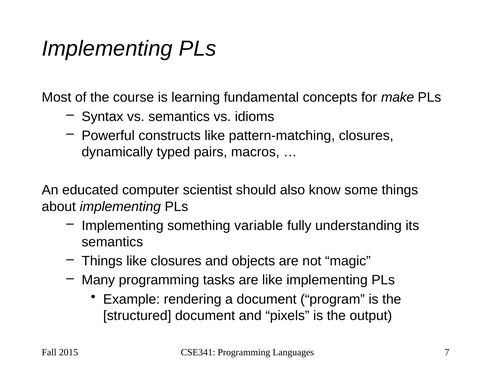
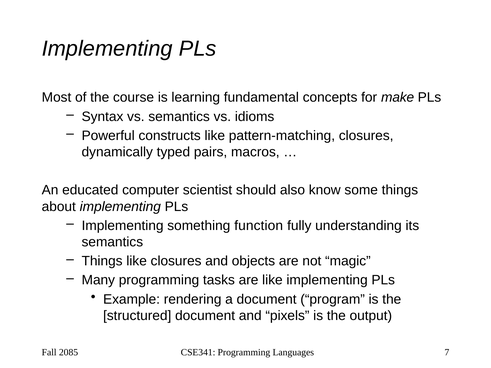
variable: variable -> function (259, 226)
2015: 2015 -> 2085 (69, 353)
